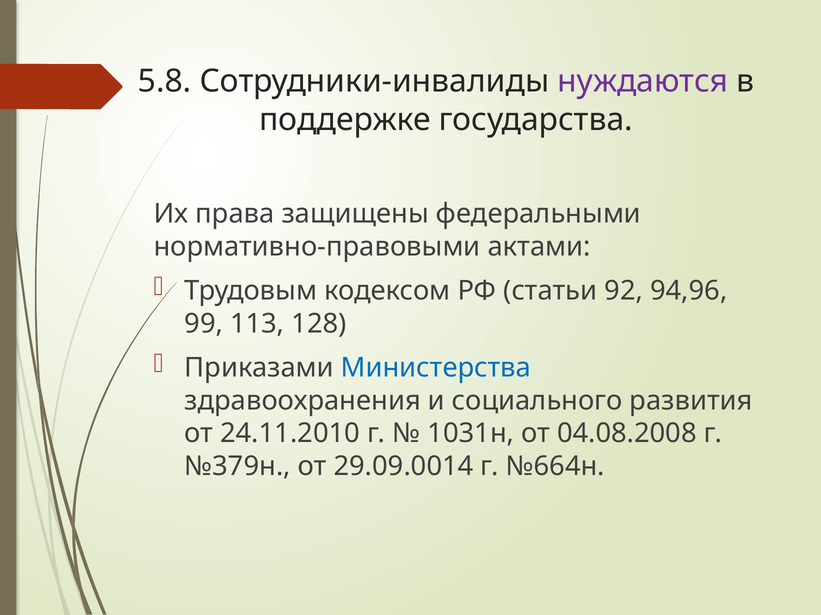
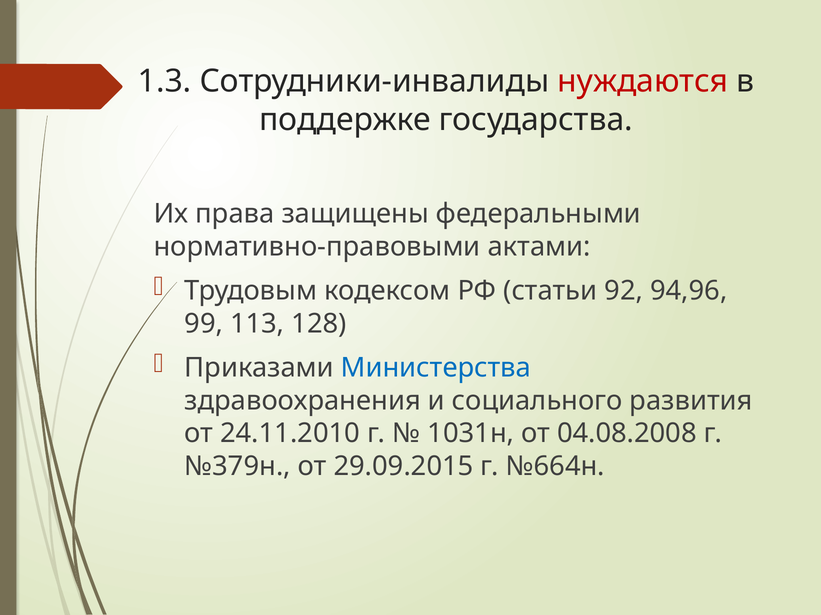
5.8: 5.8 -> 1.3 (165, 82)
нуждаются colour: purple -> red (643, 82)
29.09.0014: 29.09.0014 -> 29.09.2015 (404, 467)
